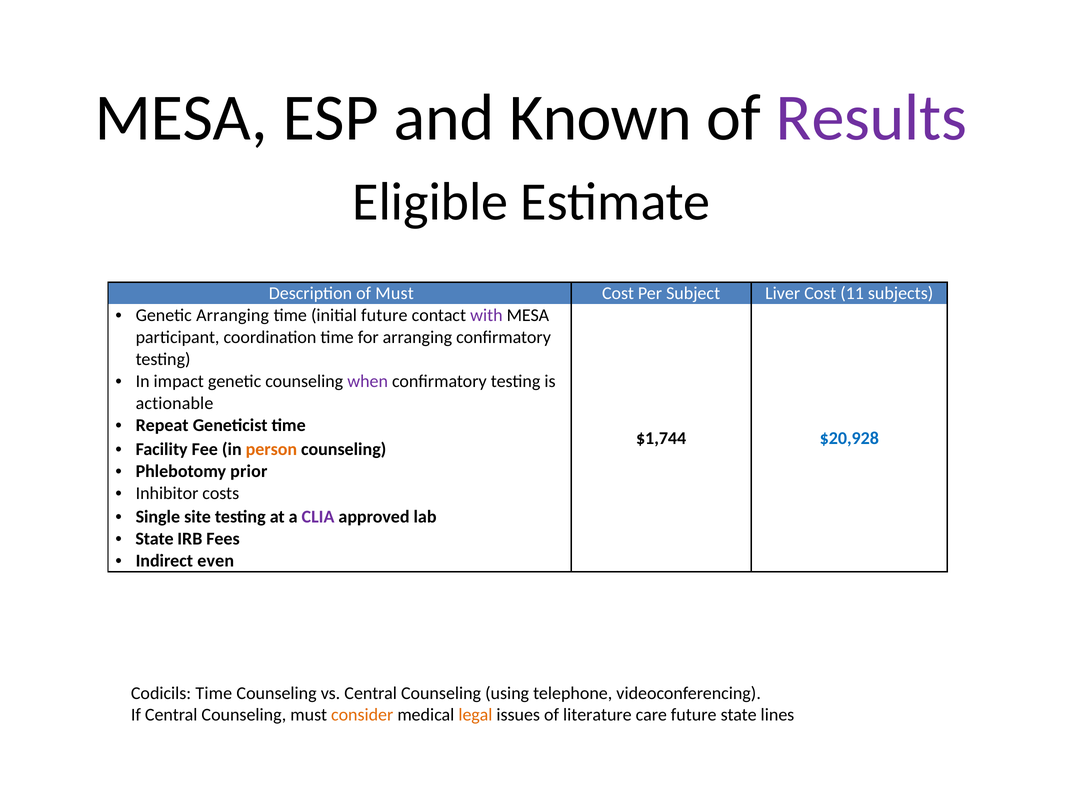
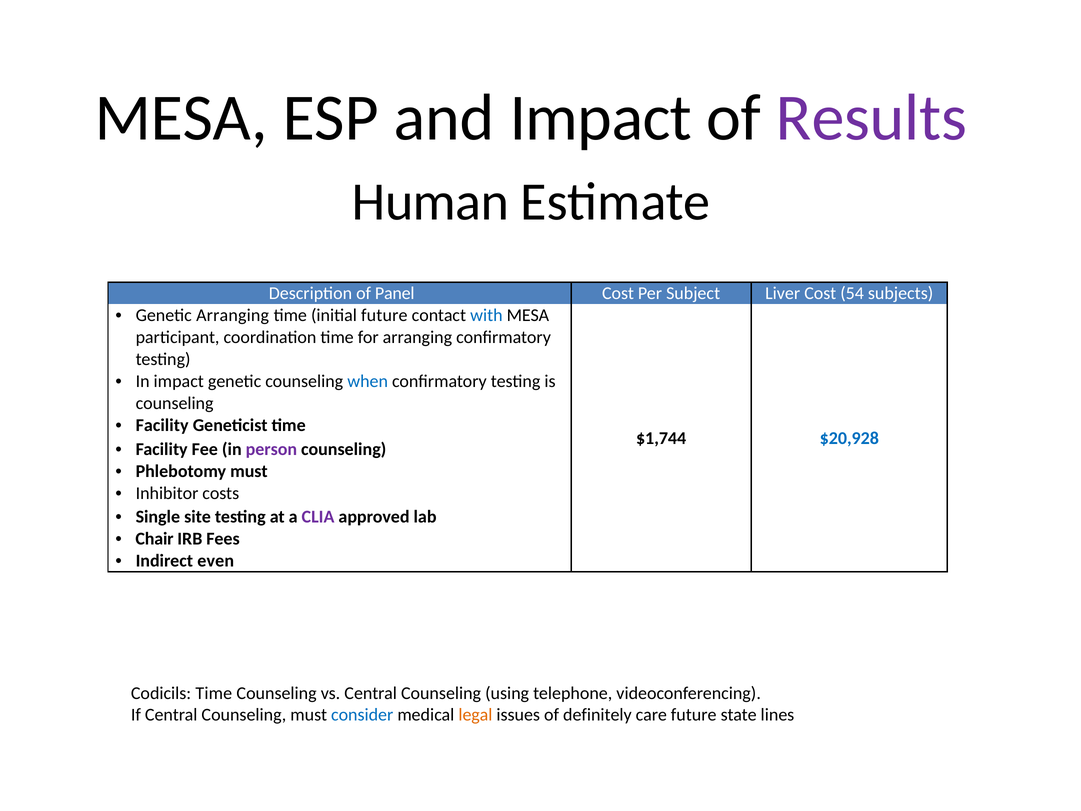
and Known: Known -> Impact (601, 118)
Eligible: Eligible -> Human (431, 202)
of Must: Must -> Panel (395, 293)
11: 11 -> 54 (852, 293)
with colour: purple -> blue (486, 315)
when colour: purple -> blue (368, 381)
actionable: actionable -> counseling (175, 403)
Repeat: Repeat -> Facility (162, 425)
person colour: orange -> purple (271, 449)
Phlebotomy prior: prior -> must (249, 471)
State: State -> Chair (155, 539)
consider colour: orange -> blue (362, 715)
literature: literature -> definitely (597, 715)
